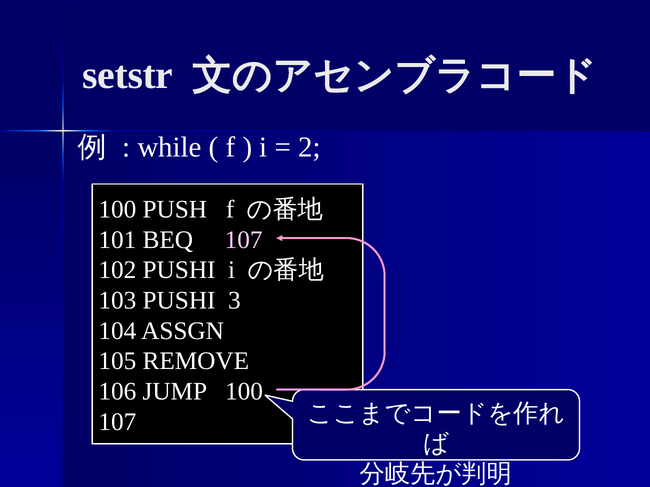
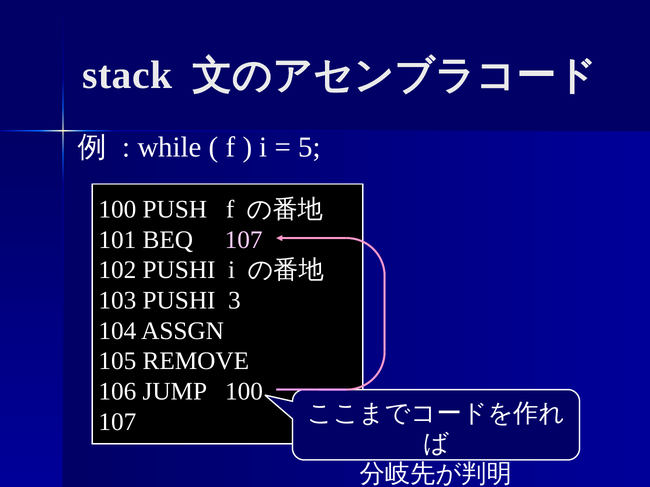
setstr: setstr -> stack (127, 75)
2: 2 -> 5 (309, 147)
